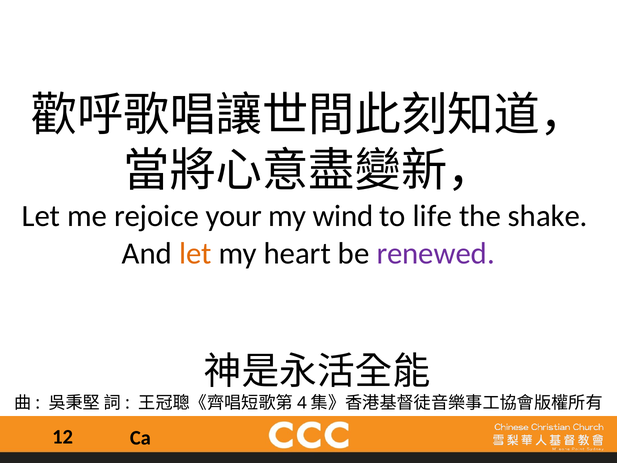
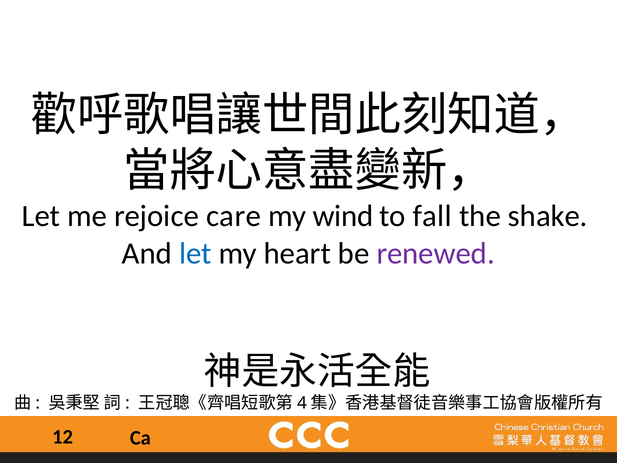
your: your -> care (234, 216)
life: life -> fall (432, 216)
let colour: orange -> blue (195, 253)
